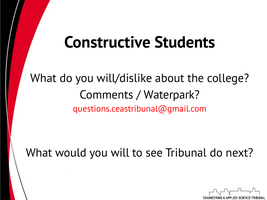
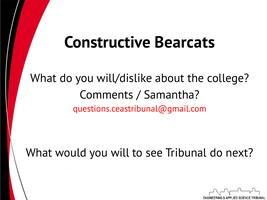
Students: Students -> Bearcats (185, 42)
Waterpark: Waterpark -> Samantha (172, 95)
